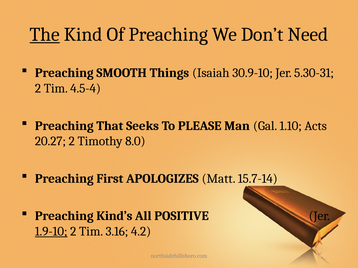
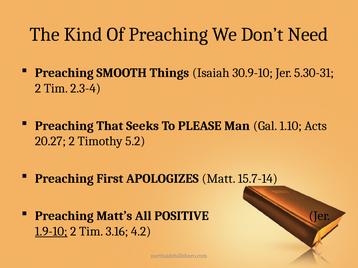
The underline: present -> none (45, 34)
4.5-4: 4.5-4 -> 2.3-4 (85, 89)
8.0: 8.0 -> 5.2 (135, 141)
Kind’s: Kind’s -> Matt’s (114, 216)
